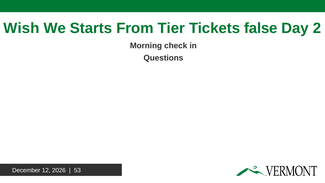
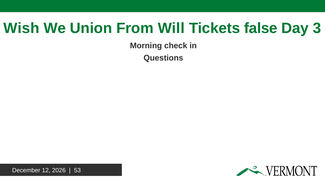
Starts: Starts -> Union (91, 28)
Tier: Tier -> Will (171, 28)
2: 2 -> 3 (317, 28)
